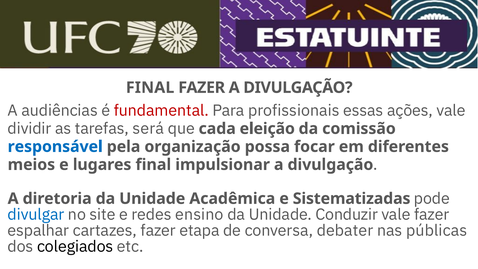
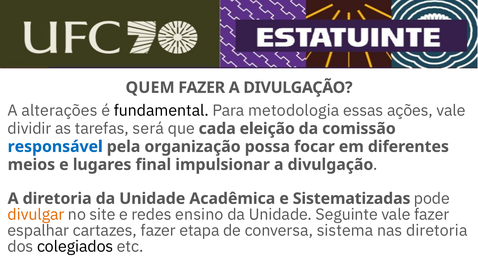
FINAL: FINAL -> QUEM (150, 88)
audiências: audiências -> alterações (60, 111)
fundamental colour: red -> black (161, 111)
profissionais: profissionais -> metodologia (294, 111)
divulgar colour: blue -> orange (36, 214)
Conduzir: Conduzir -> Seguinte (347, 214)
debater: debater -> sistema (345, 230)
nas públicas: públicas -> diretoria (437, 230)
